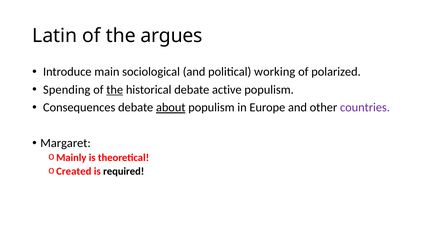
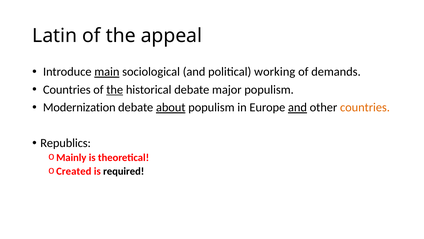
argues: argues -> appeal (171, 36)
main underline: none -> present (107, 72)
polarized: polarized -> demands (336, 72)
Spending: Spending -> Countries (67, 89)
active: active -> major (227, 89)
Consequences: Consequences -> Modernization (79, 107)
and underline: none -> present (297, 107)
countries colour: purple -> orange (365, 107)
Margaret: Margaret -> Republics (66, 143)
